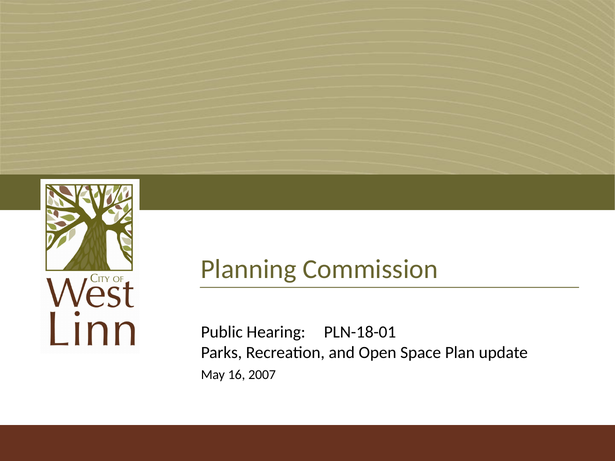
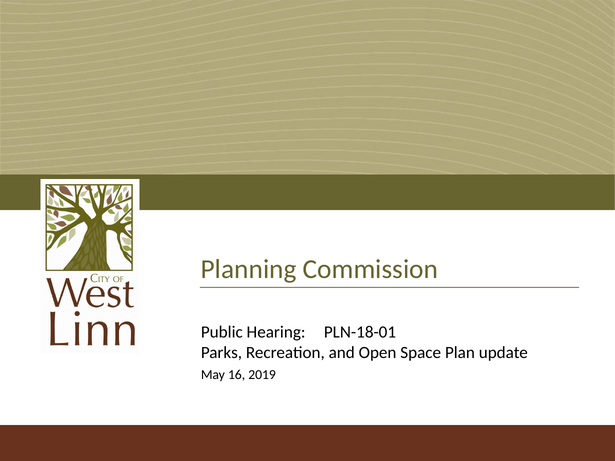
2007: 2007 -> 2019 (262, 375)
